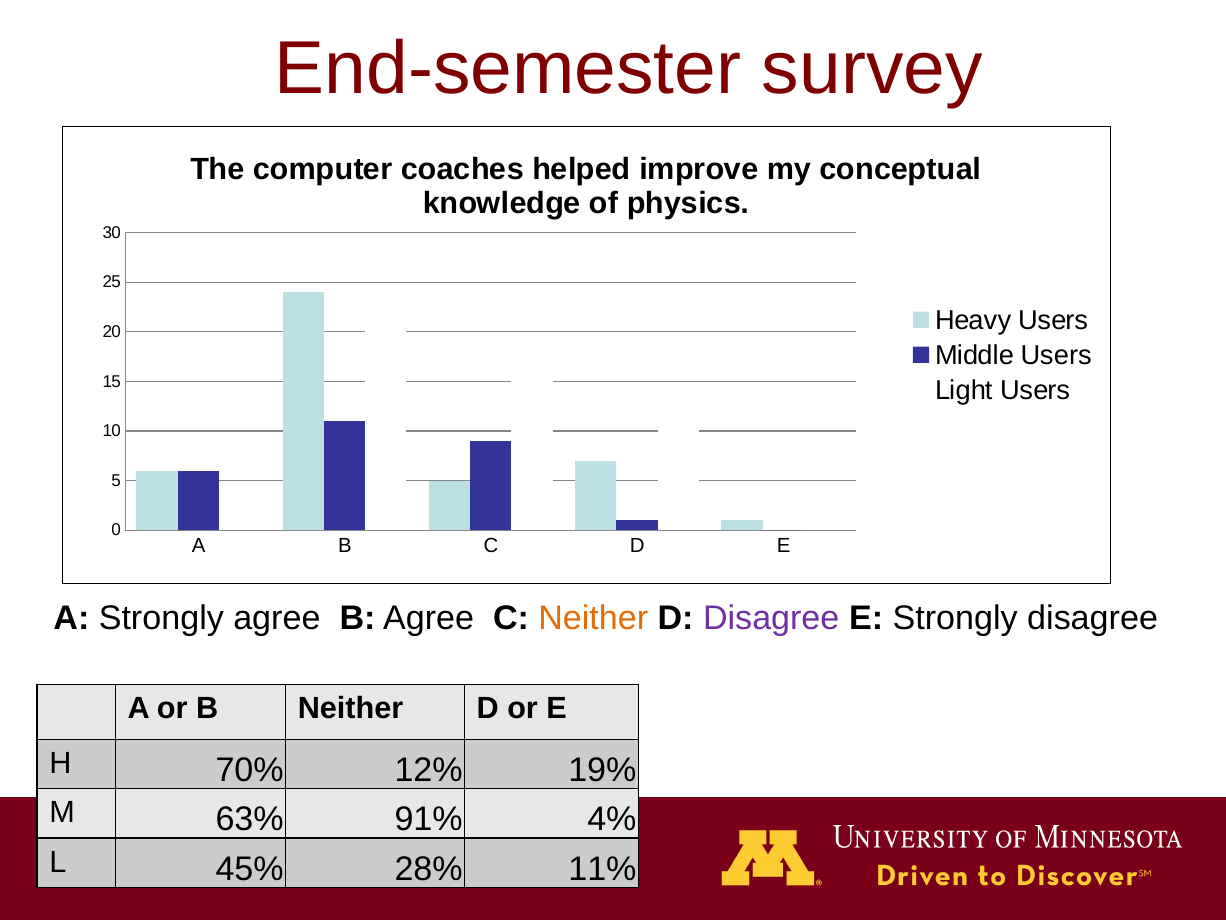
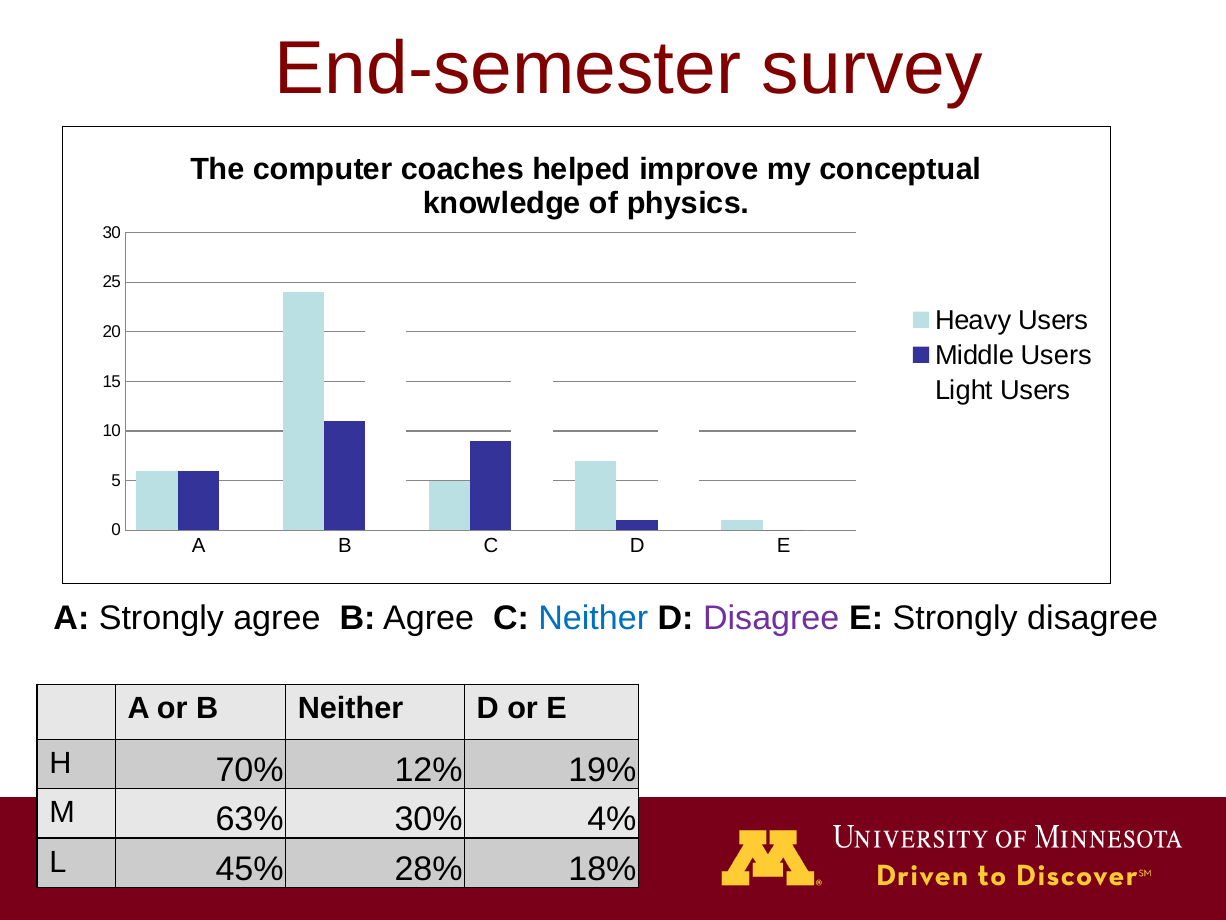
Neither colour: orange -> blue (593, 617)
91%: 91% -> 30% (429, 819)
11%: 11% -> 18% (602, 869)
